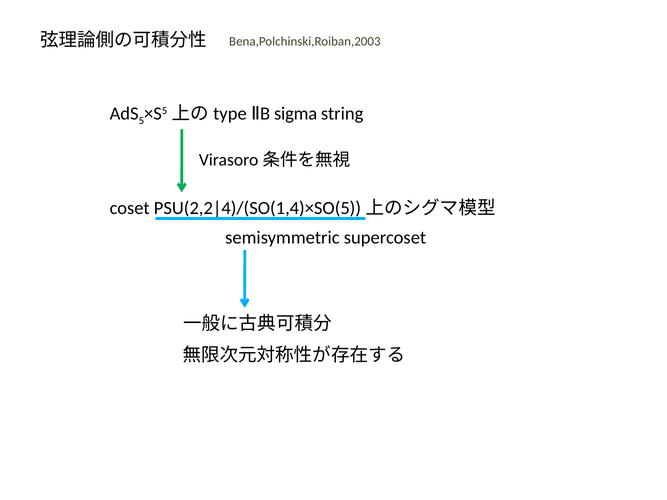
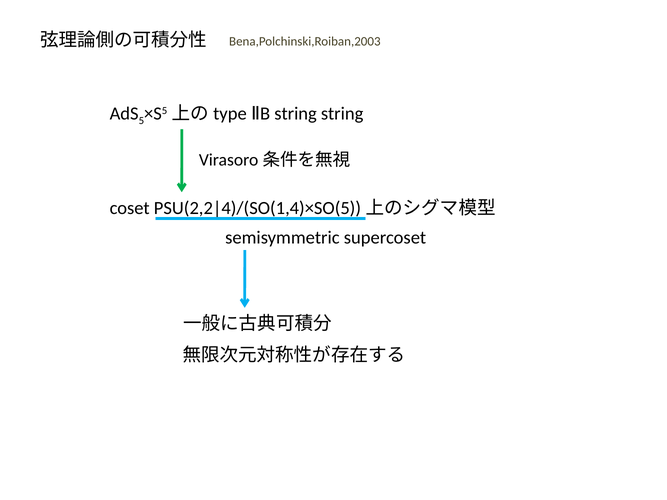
sigma: sigma -> string (296, 114)
